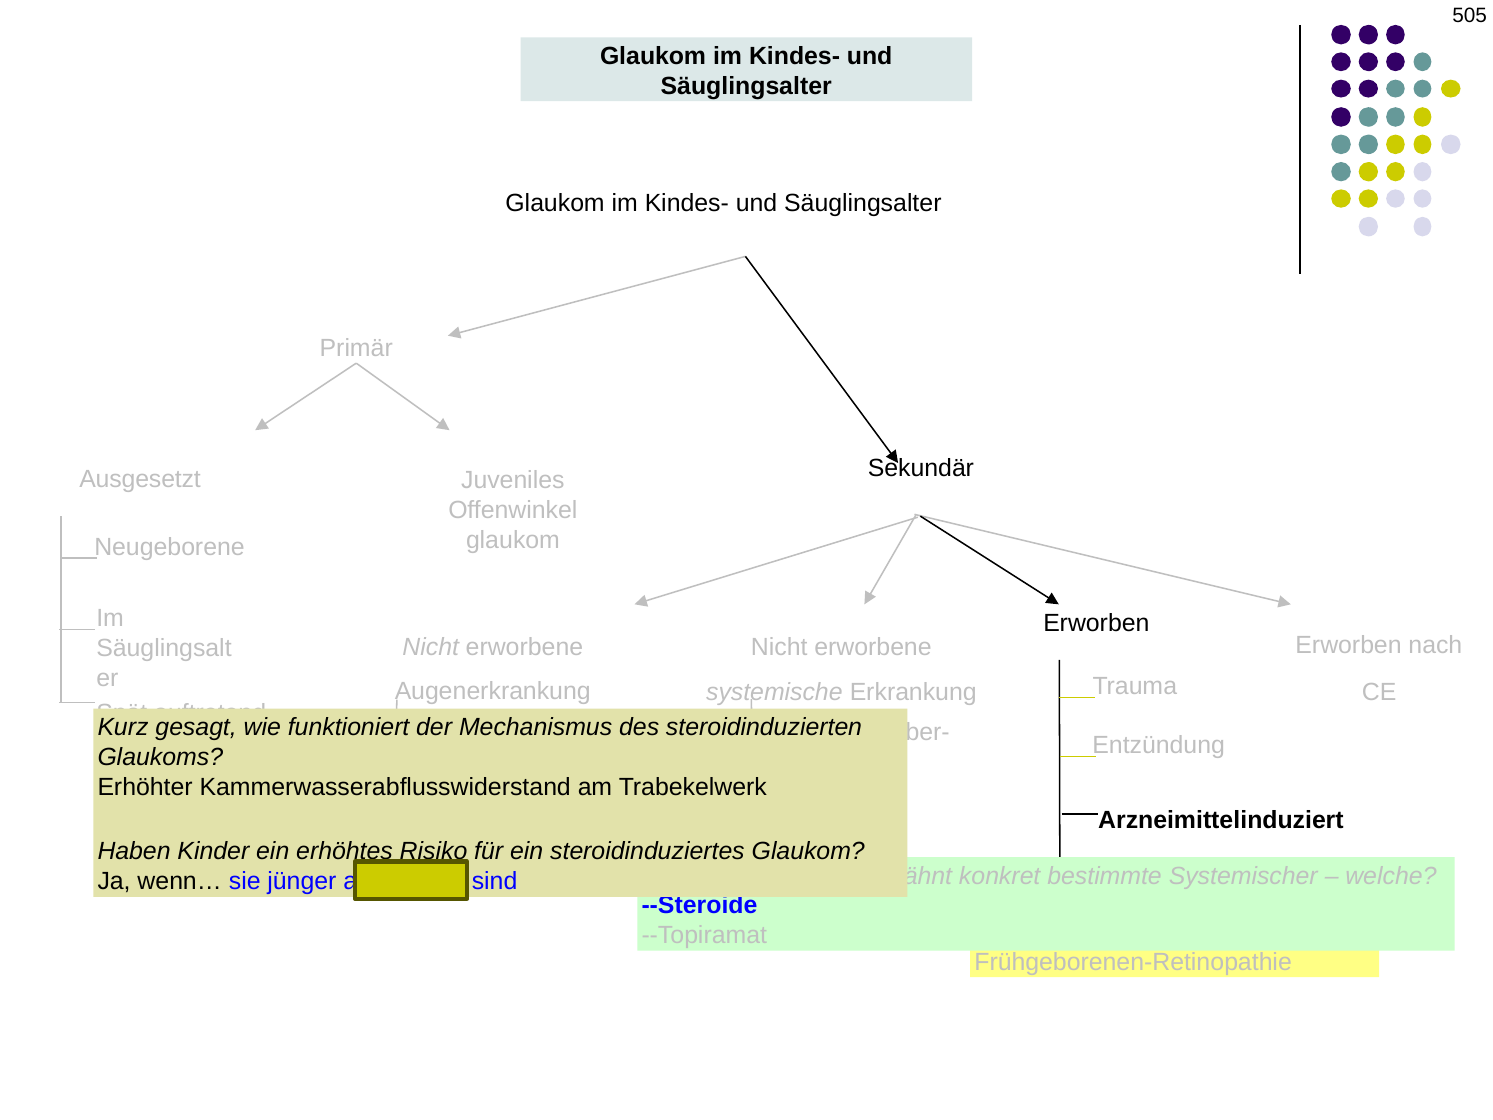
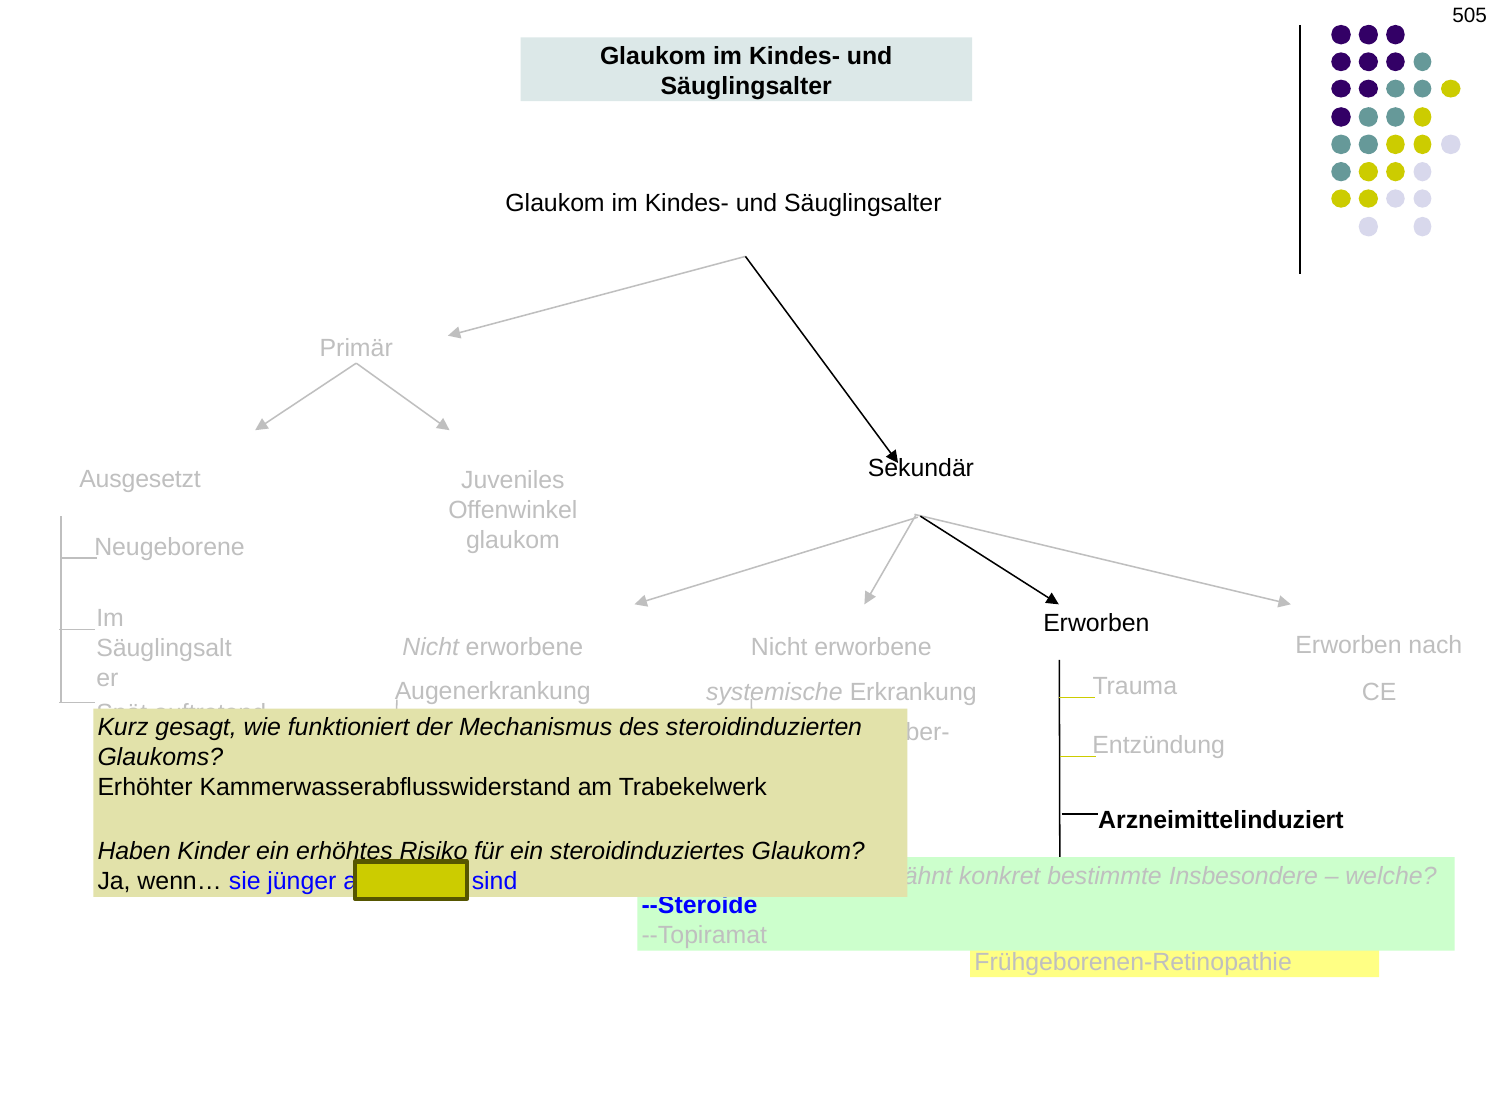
Systemischer: Systemischer -> Insbesondere (1243, 876)
